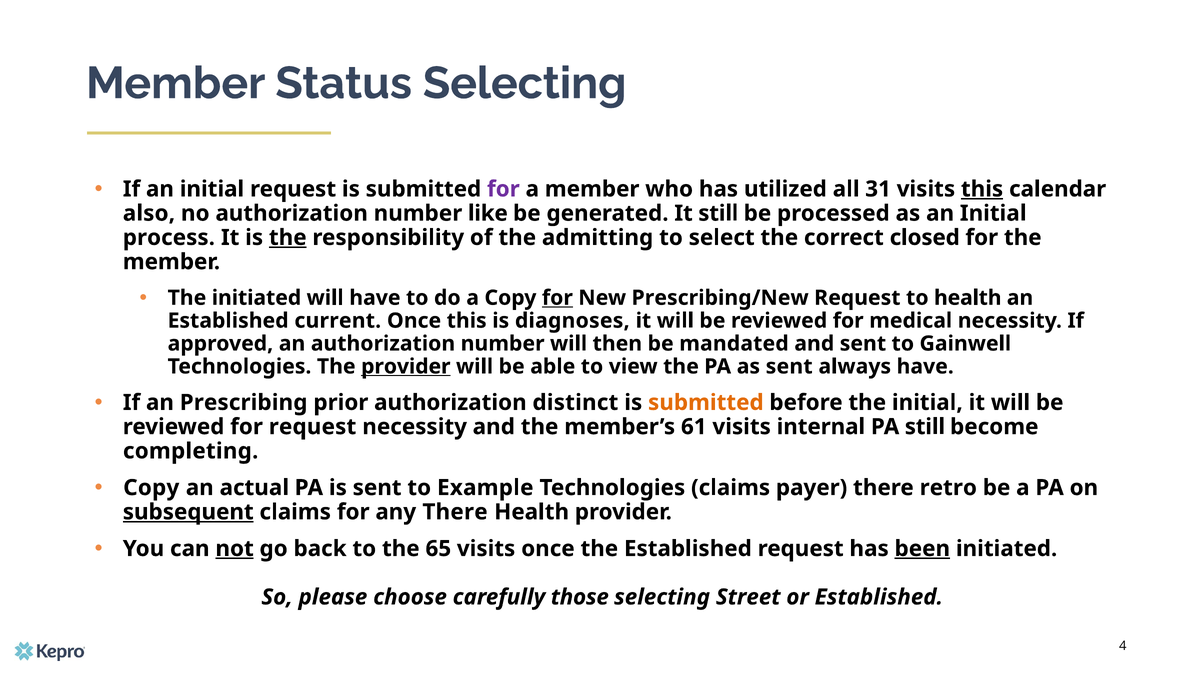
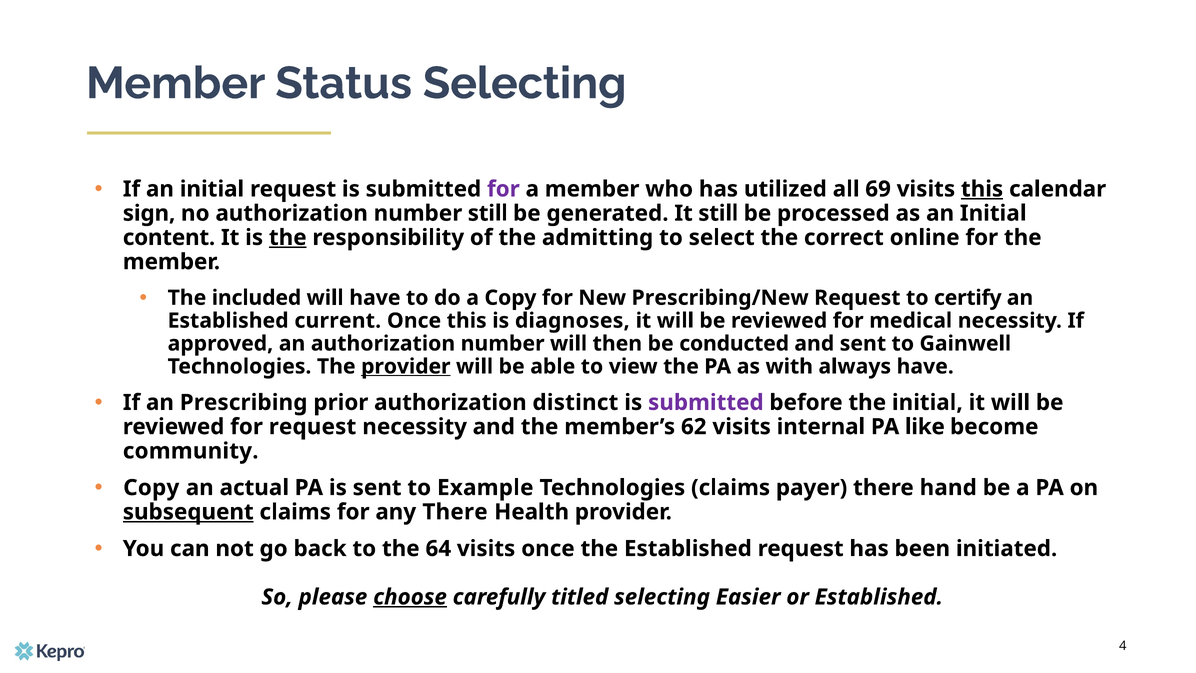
31: 31 -> 69 (878, 189)
also: also -> sign (149, 213)
number like: like -> still (488, 213)
process: process -> content (169, 237)
closed: closed -> online (925, 237)
The initiated: initiated -> included (257, 298)
for underline: present -> none (557, 298)
to health: health -> certify (968, 298)
mandated: mandated -> conducted (734, 343)
as sent: sent -> with (789, 366)
submitted colour: orange -> purple (706, 402)
61: 61 -> 62 (694, 427)
PA still: still -> like (925, 427)
completing: completing -> community (191, 451)
retro: retro -> hand (948, 488)
not underline: present -> none (235, 548)
65: 65 -> 64 (438, 548)
been underline: present -> none (922, 548)
choose underline: none -> present (410, 597)
those: those -> titled (580, 597)
Street: Street -> Easier (748, 597)
